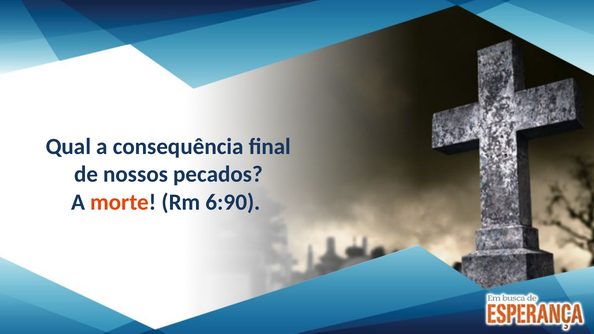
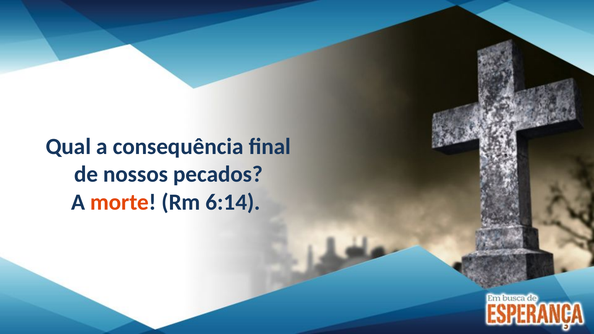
6:90: 6:90 -> 6:14 (233, 202)
